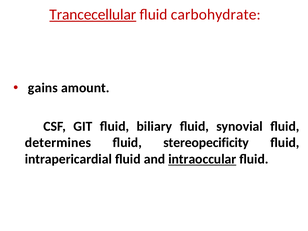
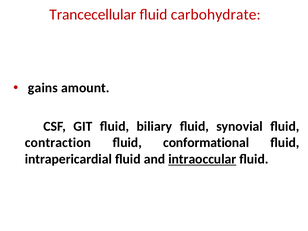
Trancecellular underline: present -> none (93, 15)
determines: determines -> contraction (58, 143)
stereopecificity: stereopecificity -> conformational (206, 143)
